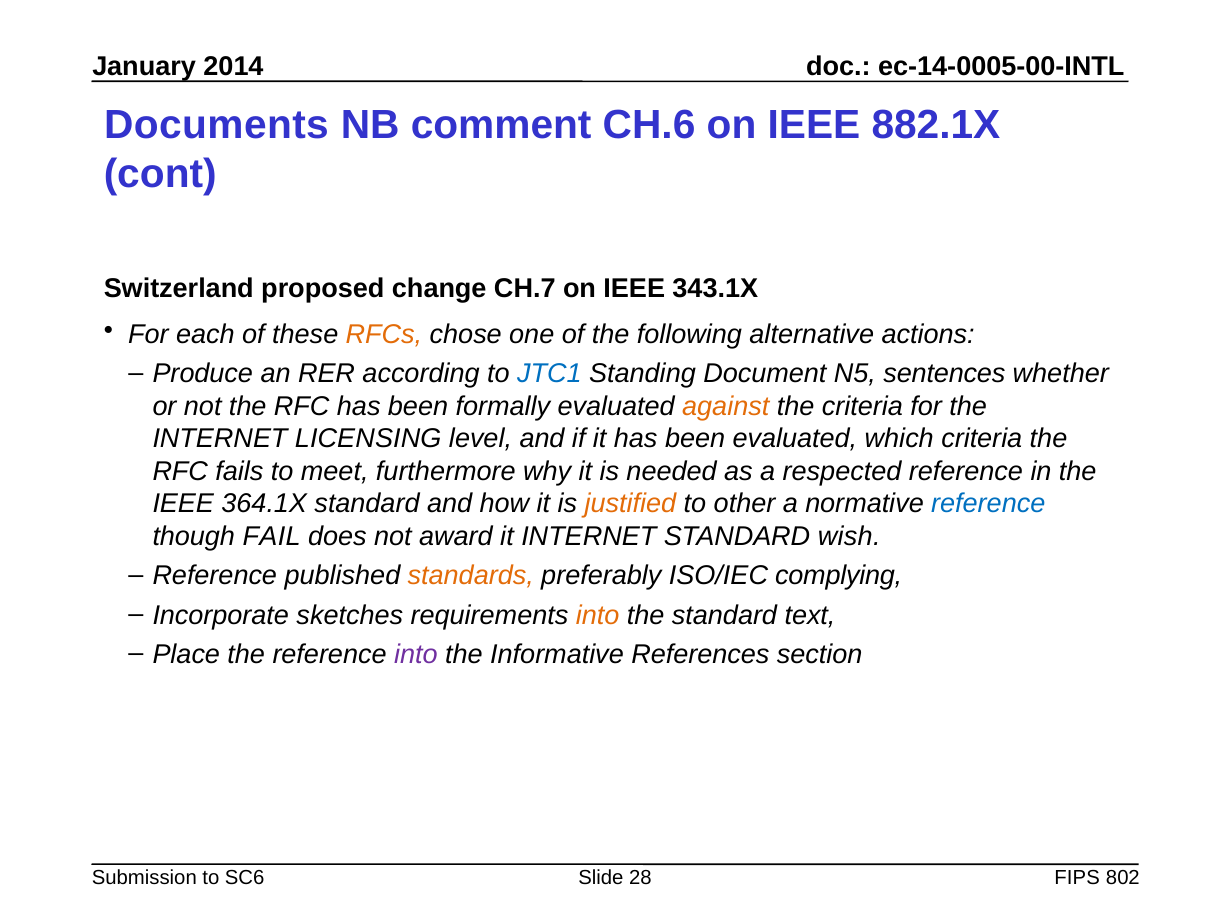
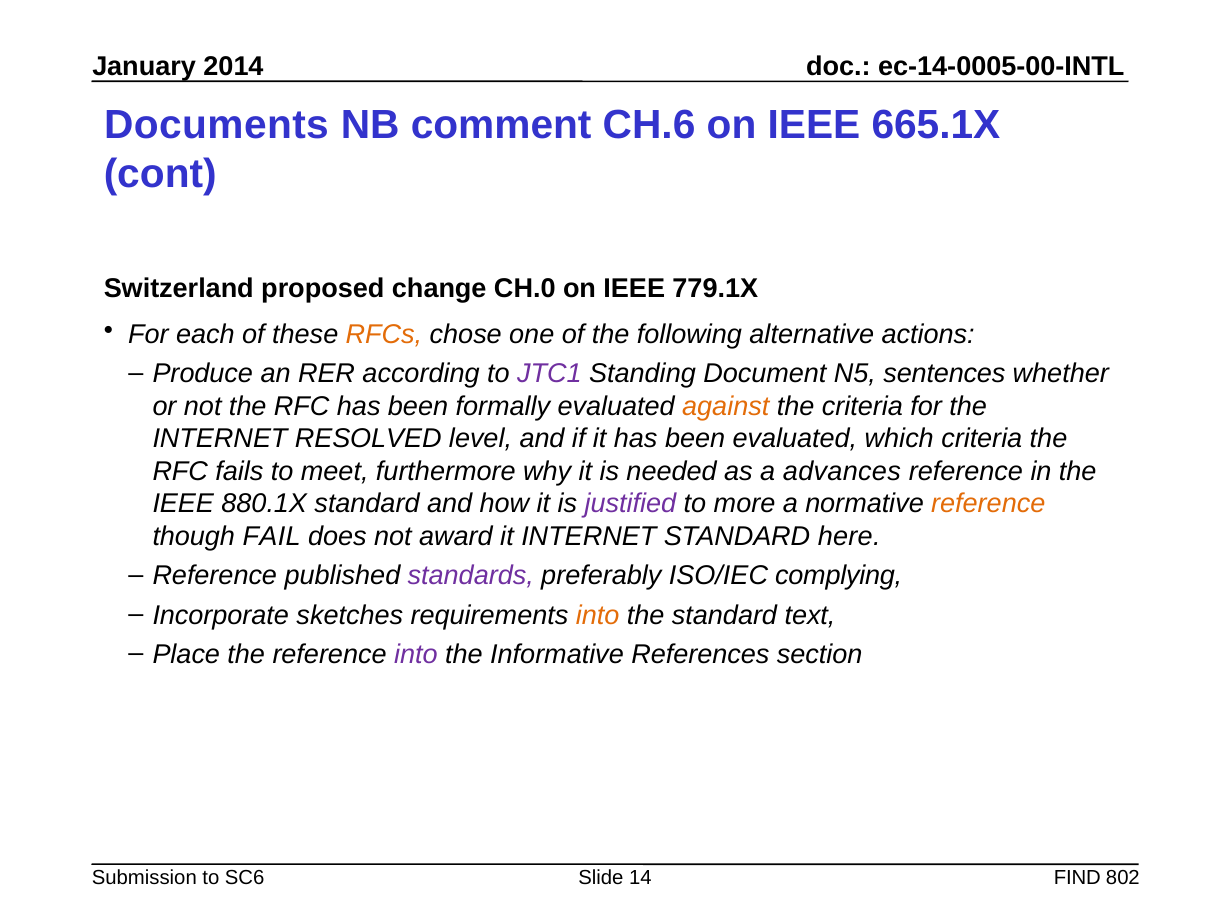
882.1X: 882.1X -> 665.1X (936, 125)
CH.7: CH.7 -> CH.0 (525, 289)
343.1X: 343.1X -> 779.1X (715, 289)
JTC1 colour: blue -> purple (549, 374)
LICENSING: LICENSING -> RESOLVED (368, 439)
respected: respected -> advances (842, 472)
364.1X: 364.1X -> 880.1X (264, 504)
justified colour: orange -> purple (630, 504)
other: other -> more (745, 504)
reference colour: blue -> orange (988, 504)
wish: wish -> here (849, 537)
standards colour: orange -> purple (471, 576)
28: 28 -> 14 (640, 878)
FIPS: FIPS -> FIND (1077, 878)
